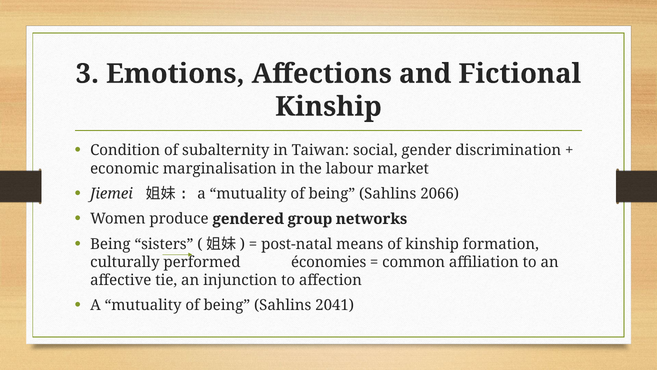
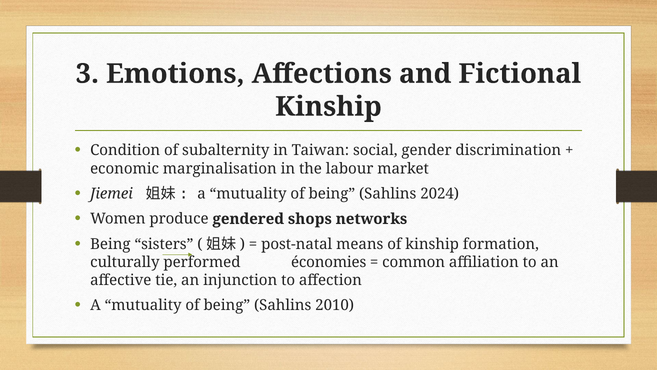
2066: 2066 -> 2024 (440, 194)
group: group -> shops (310, 219)
2041: 2041 -> 2010 (335, 305)
